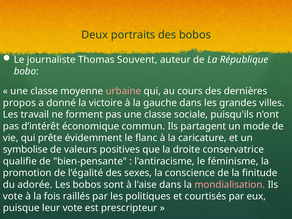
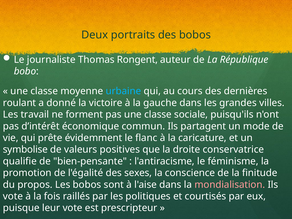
Souvent: Souvent -> Rongent (137, 60)
urbaine colour: pink -> light blue (123, 91)
propos: propos -> roulant (20, 103)
adorée: adorée -> propos (35, 185)
